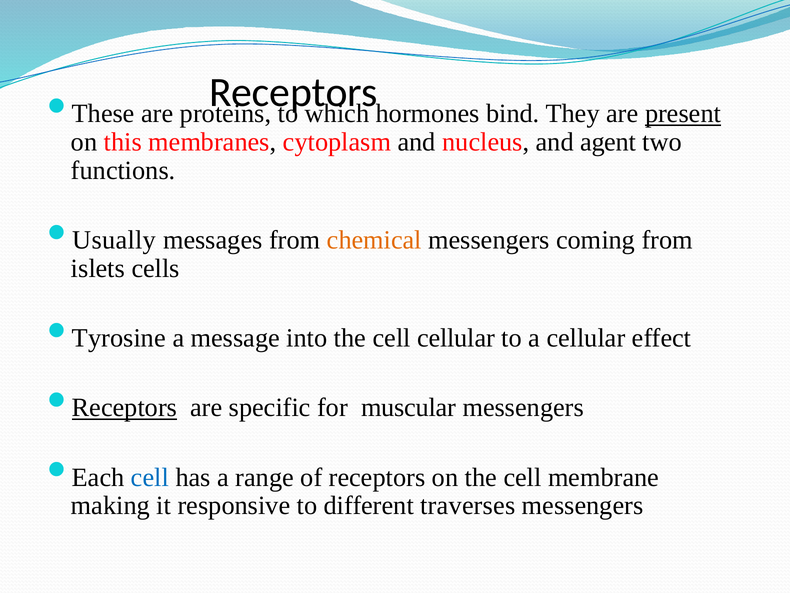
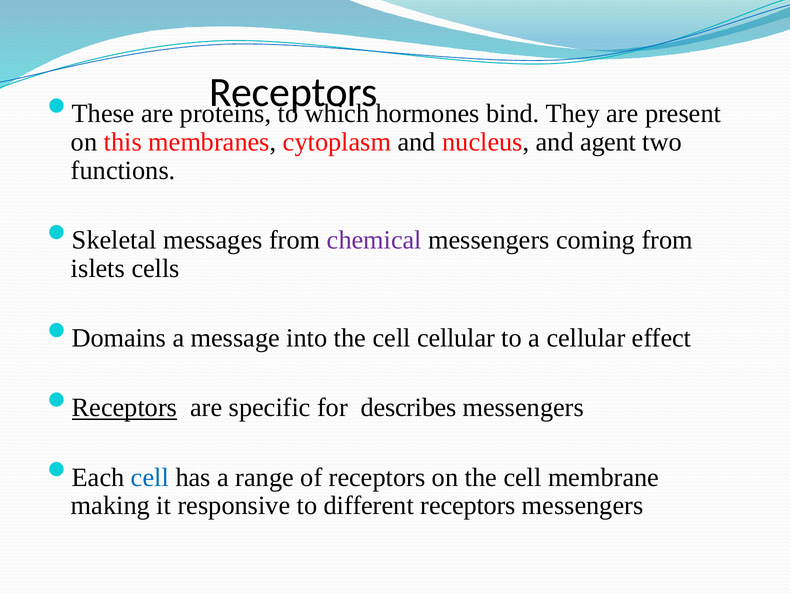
present underline: present -> none (683, 114)
Usually: Usually -> Skeletal (114, 240)
chemical colour: orange -> purple (374, 240)
Tyrosine: Tyrosine -> Domains (119, 338)
muscular: muscular -> describes (409, 407)
different traverses: traverses -> receptors (468, 505)
